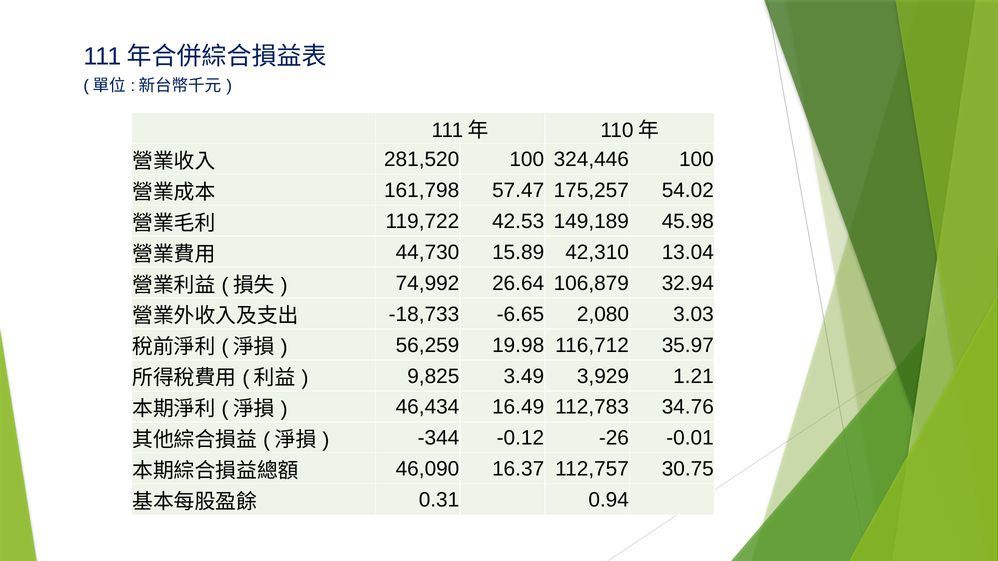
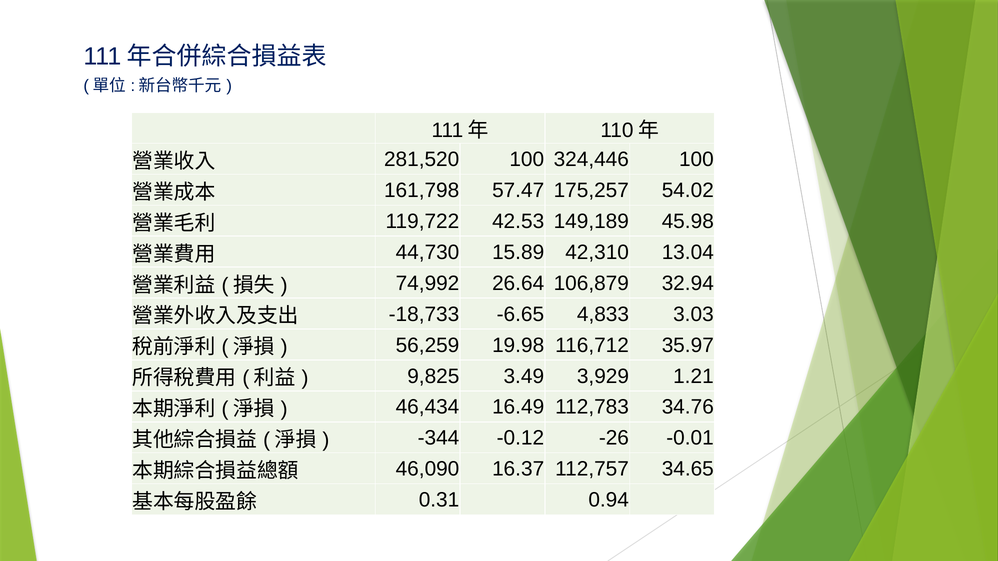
2,080: 2,080 -> 4,833 (603, 314)
30.75: 30.75 -> 34.65 (688, 469)
